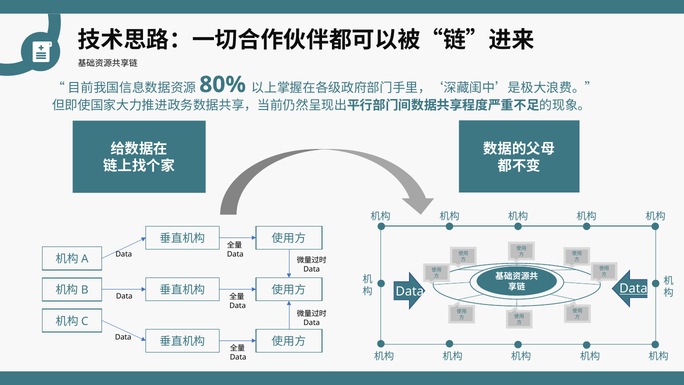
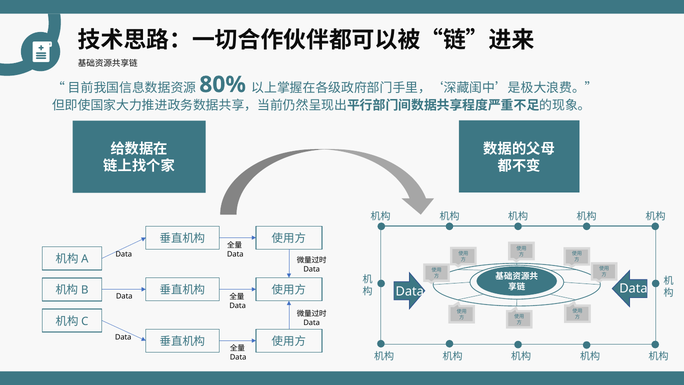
Data underline: present -> none (633, 288)
